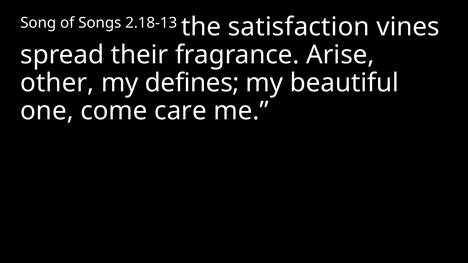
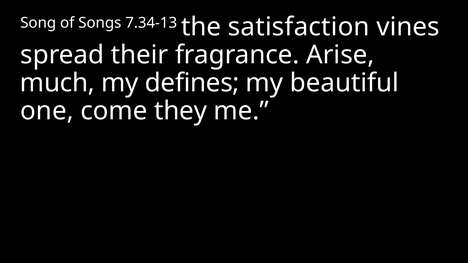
2.18-13: 2.18-13 -> 7.34-13 (151, 23)
other: other -> much (57, 83)
care: care -> they (181, 111)
